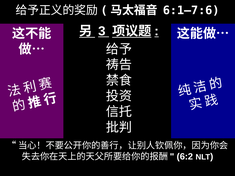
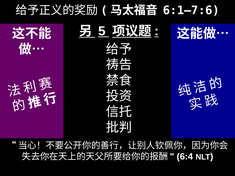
3: 3 -> 5 (102, 31)
6:2: 6:2 -> 6:4 (185, 157)
